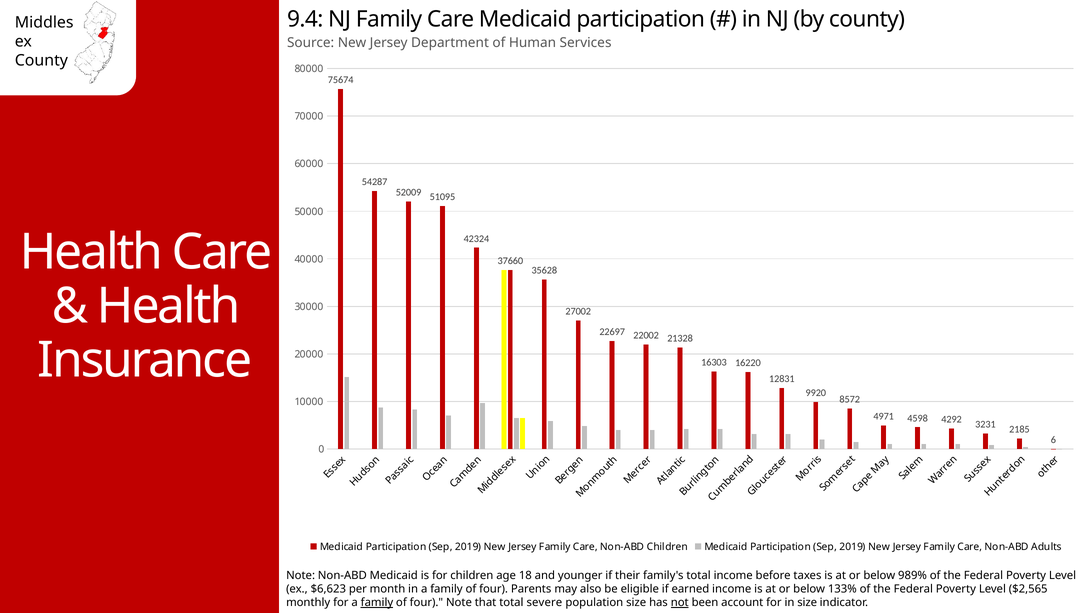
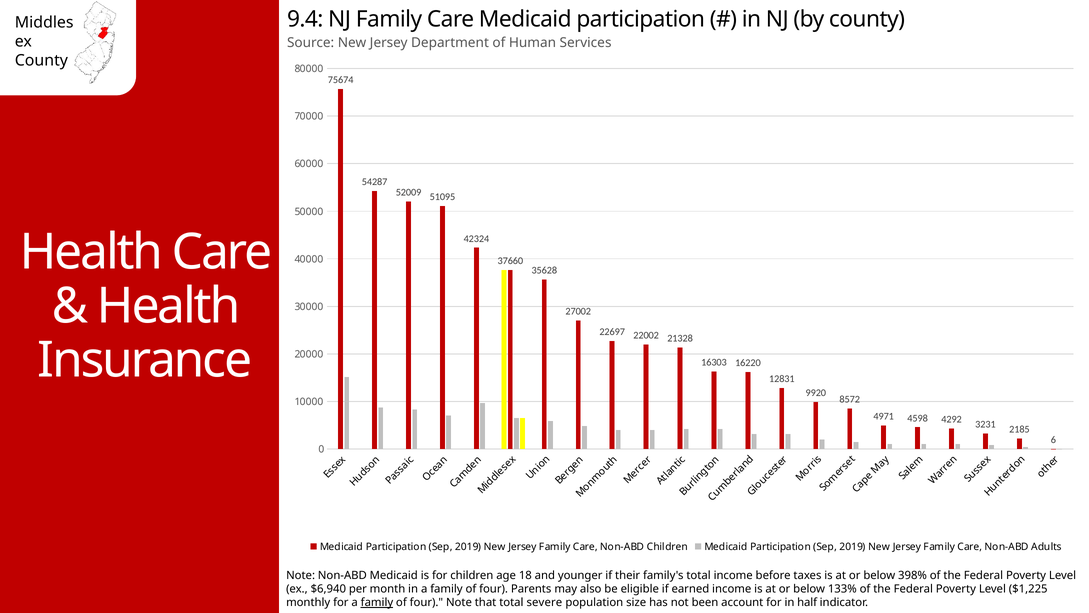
989%: 989% -> 398% (912, 575)
$6,623: $6,623 -> $6,940 (328, 589)
$2,565: $2,565 -> $1,225 (1028, 589)
not underline: present -> none (680, 602)
in size: size -> half (807, 602)
